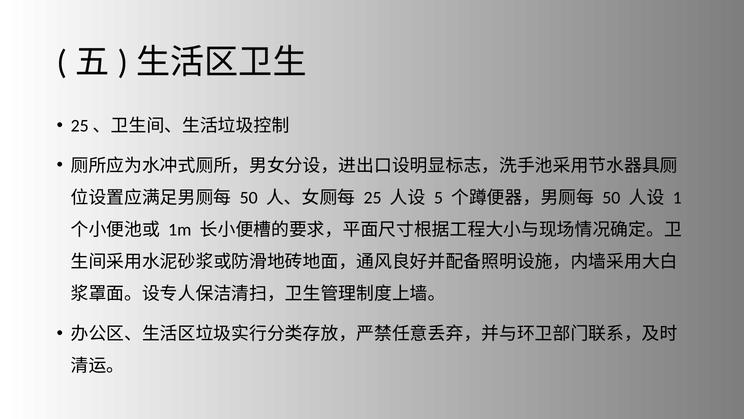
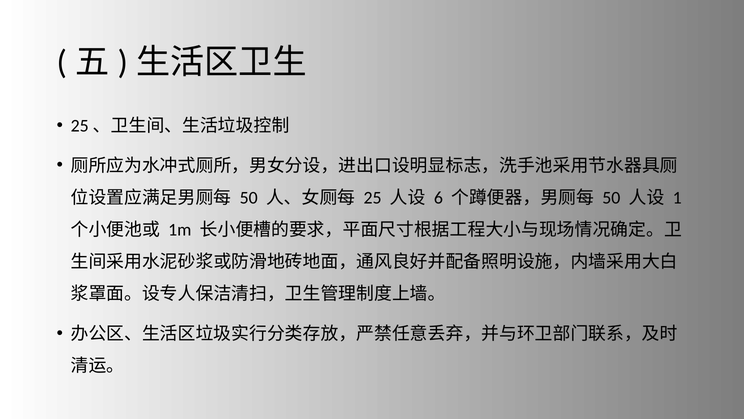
5: 5 -> 6 (438, 198)
